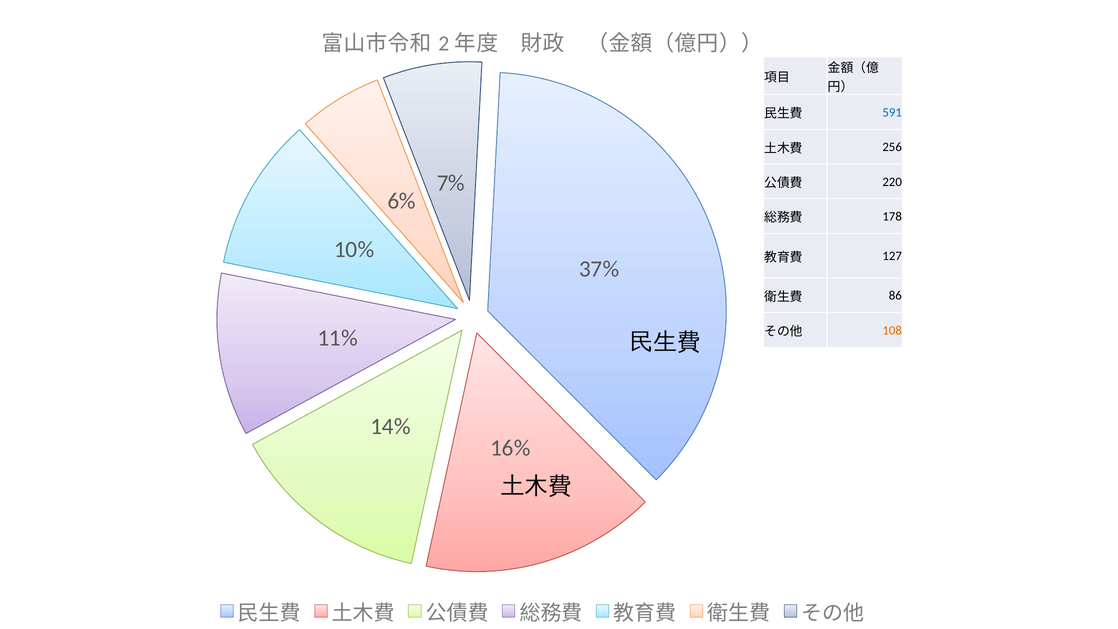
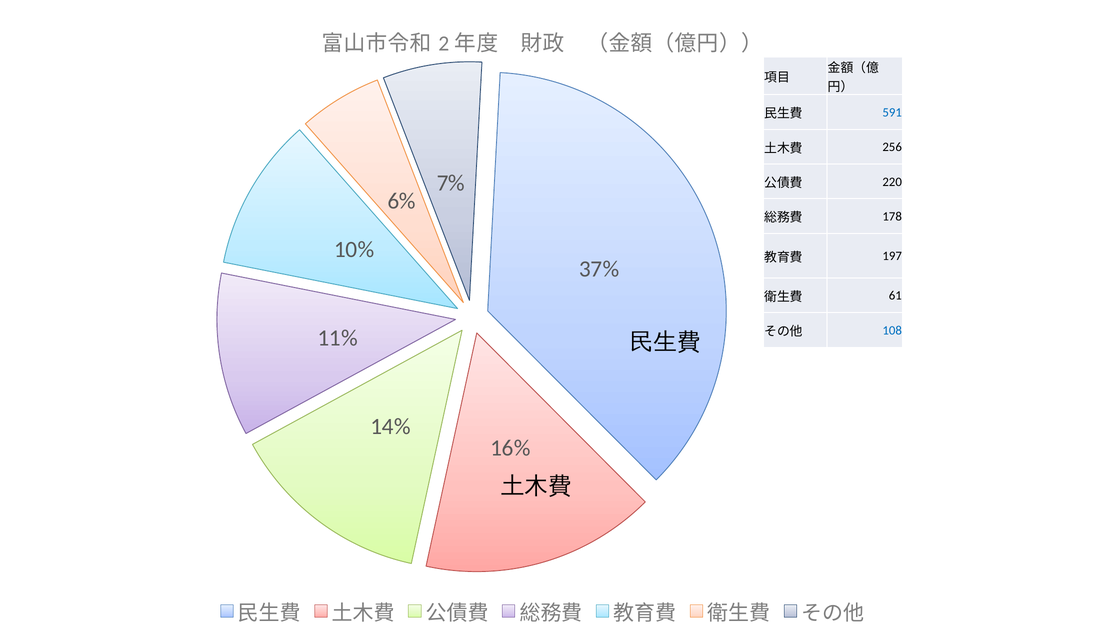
127: 127 -> 197 (892, 256)
86: 86 -> 61 (895, 296)
108 colour: orange -> blue (892, 330)
